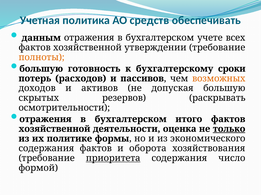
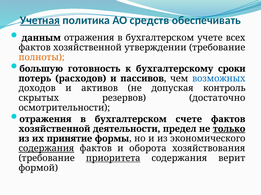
Учетная underline: none -> present (40, 20)
возможных colour: orange -> blue (219, 79)
допуская большую: большую -> контроль (224, 89)
раскрывать: раскрывать -> достаточно (217, 98)
итого: итого -> счете (189, 120)
оценка: оценка -> предел (180, 129)
политике: политике -> принятие (69, 139)
содержания underline: none -> present (46, 149)
число: число -> верит (232, 159)
